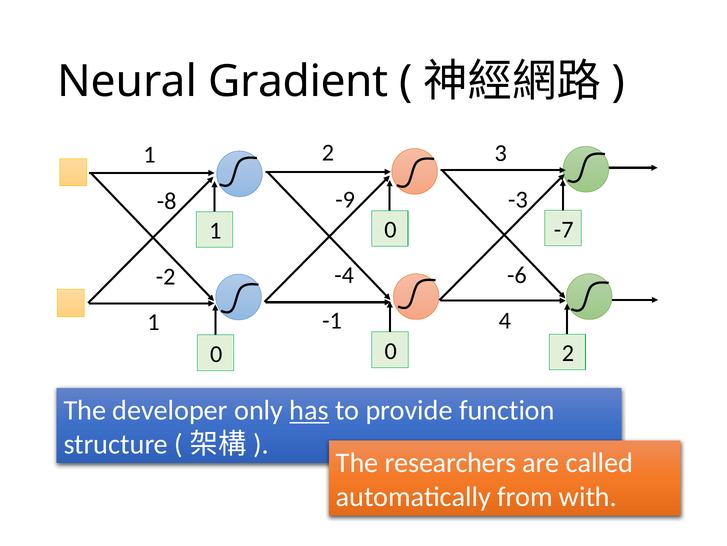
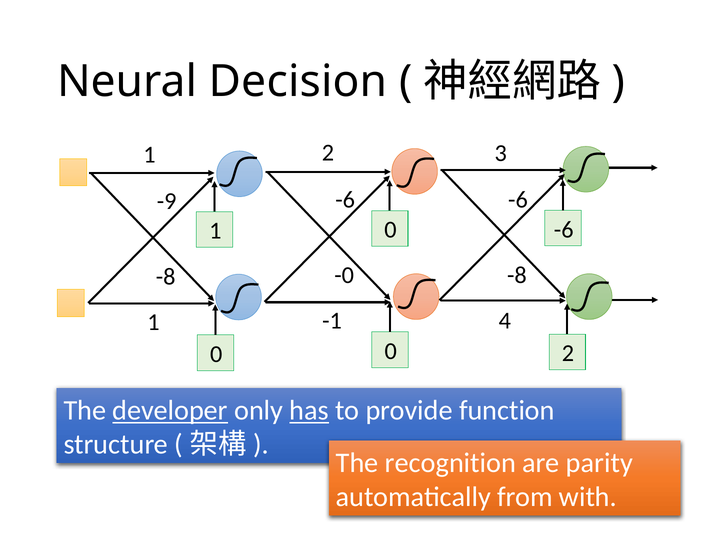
Gradient: Gradient -> Decision (298, 81)
-9: -9 -> -6 (345, 200)
-3: -3 -> -6 (518, 200)
-8: -8 -> -9 (167, 201)
-7: -7 -> -6 (564, 229)
-4: -4 -> -0 (344, 275)
-6: -6 -> -8 (517, 275)
-2: -2 -> -8 (166, 276)
developer underline: none -> present (170, 410)
researchers: researchers -> recognition (451, 462)
called: called -> parity (600, 462)
